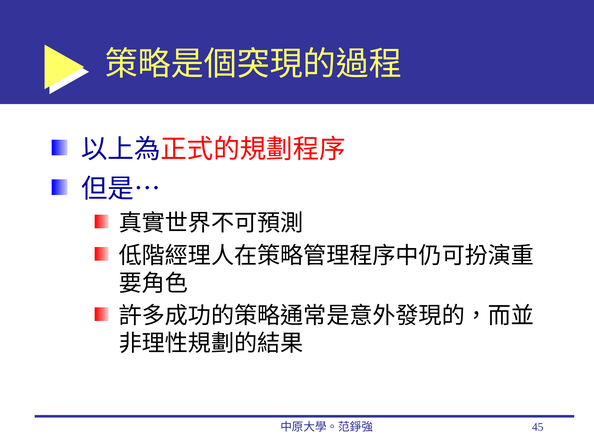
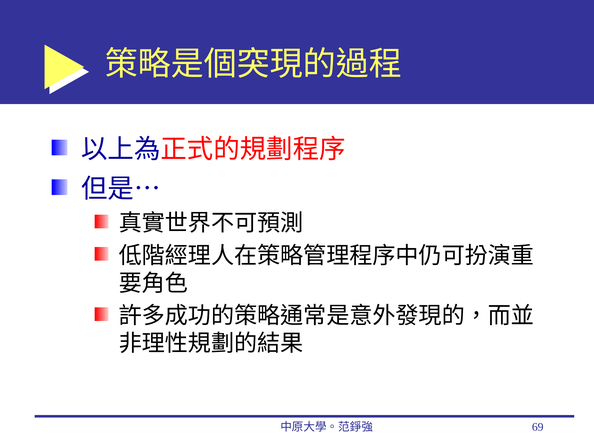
45: 45 -> 69 (538, 427)
